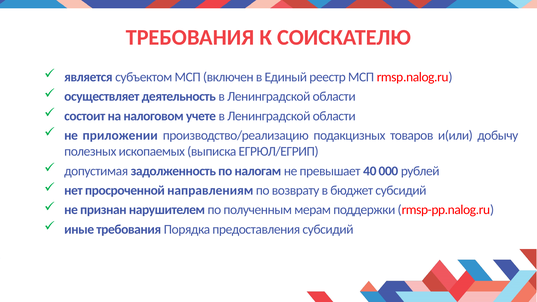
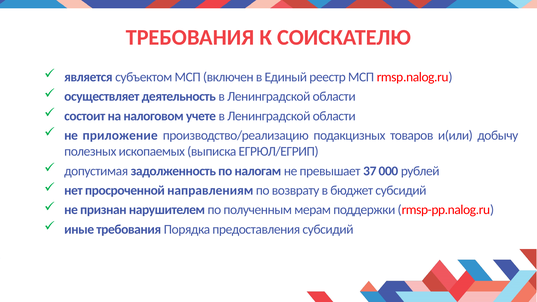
приложении: приложении -> приложение (120, 135)
40: 40 -> 37 (370, 171)
